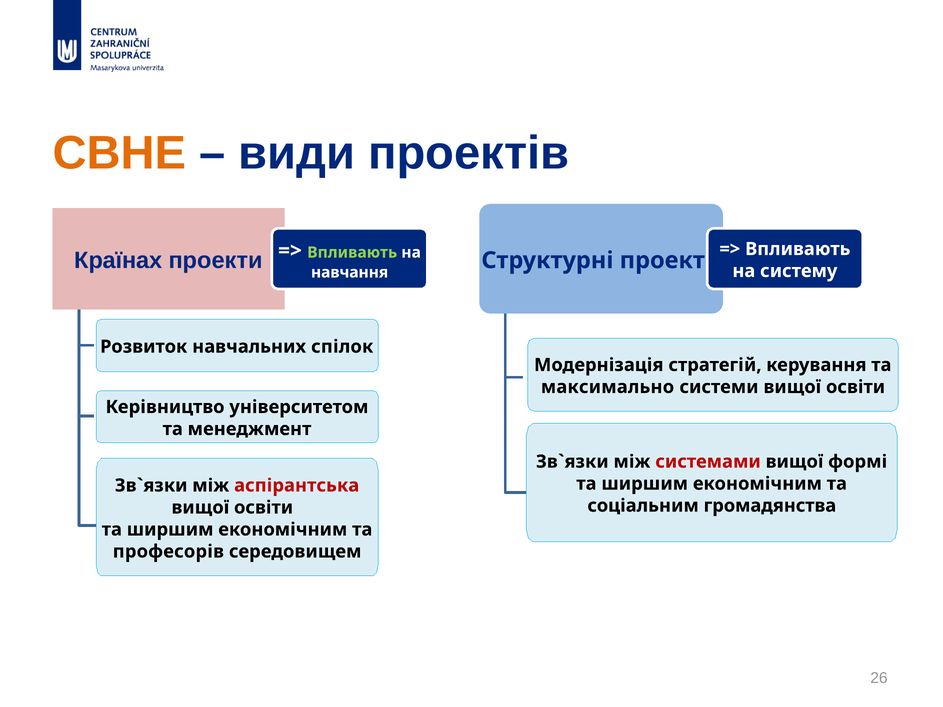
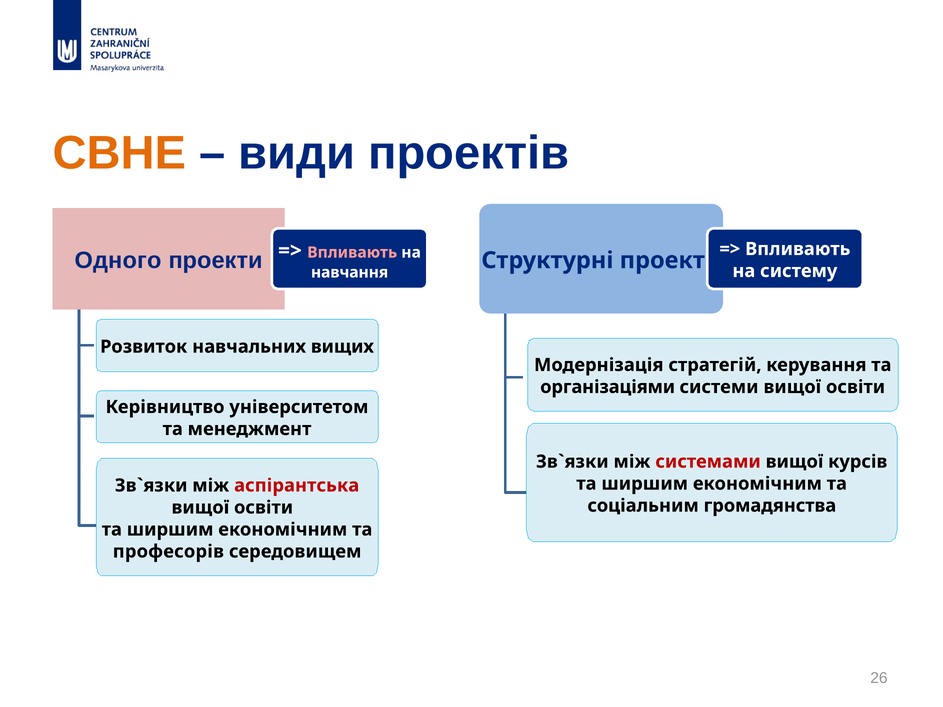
Країнах: Країнах -> Одного (118, 260)
Впливають colour: light green -> pink (352, 253)
спілок: спілок -> вищих (342, 347)
максимально: максимально -> організаціями (608, 387)
формі: формі -> курсів (858, 462)
